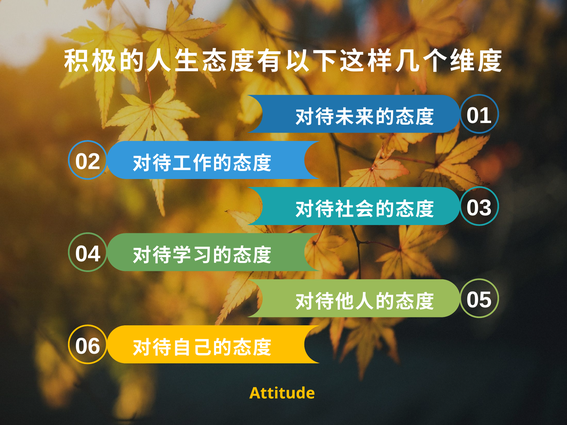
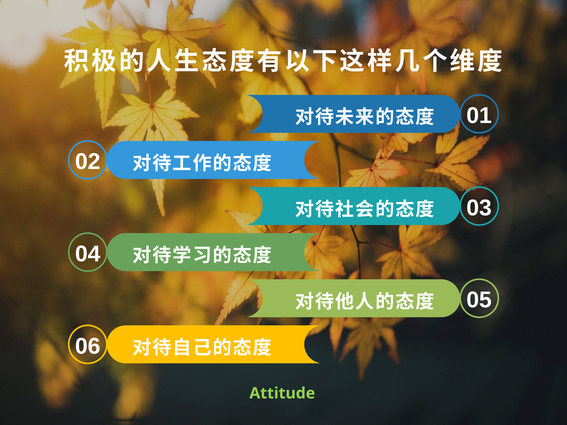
Attitude colour: yellow -> light green (282, 393)
